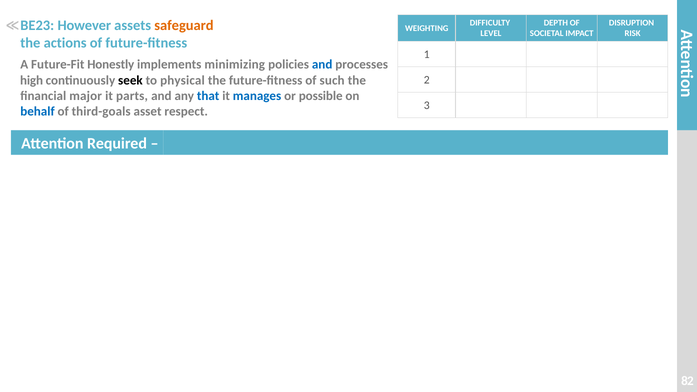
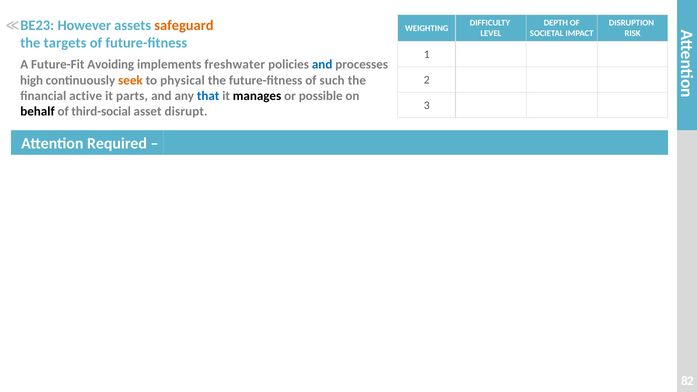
actions: actions -> targets (65, 43)
Honestly: Honestly -> Avoiding (111, 65)
minimizing: minimizing -> freshwater (235, 65)
seek colour: black -> orange (130, 80)
major: major -> active (86, 96)
manages colour: blue -> black (257, 96)
behalf colour: blue -> black (37, 112)
third-goals: third-goals -> third-social (101, 112)
respect: respect -> disrupt (186, 112)
